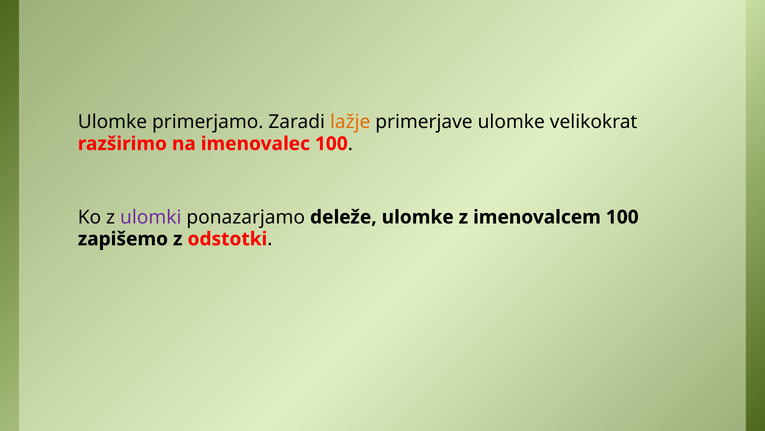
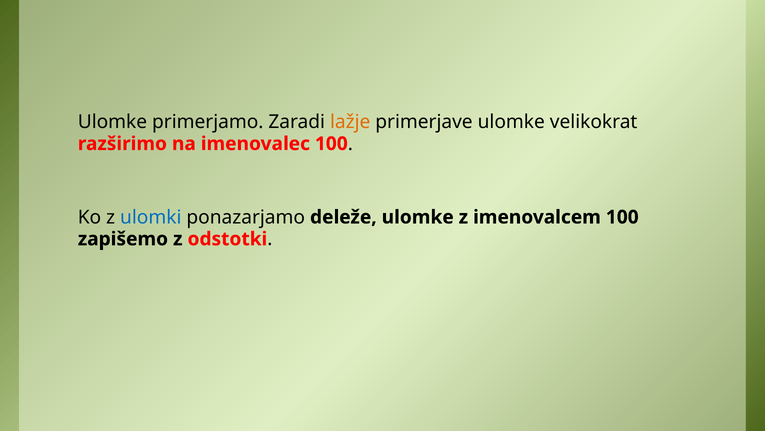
ulomki colour: purple -> blue (151, 217)
